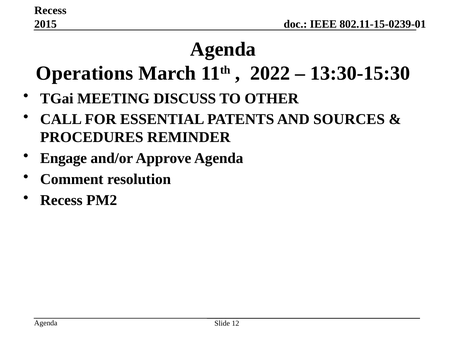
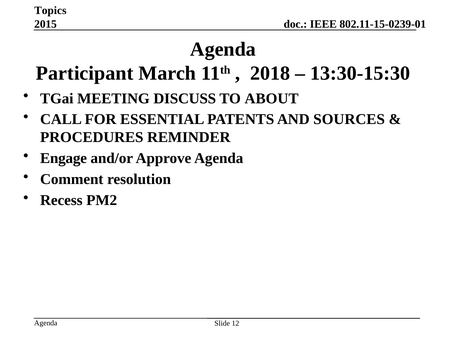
Recess: Recess -> Topics (50, 11)
Operations: Operations -> Participant (85, 73)
2022: 2022 -> 2018 (270, 73)
OTHER: OTHER -> ABOUT (272, 99)
